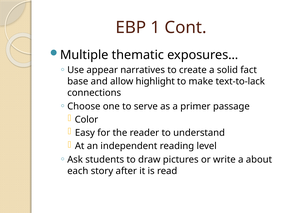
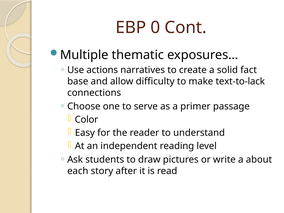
1: 1 -> 0 (155, 27)
appear: appear -> actions (102, 70)
highlight: highlight -> difficulty (155, 81)
